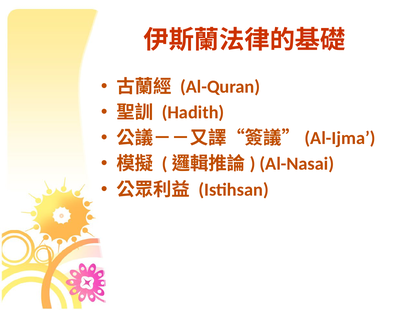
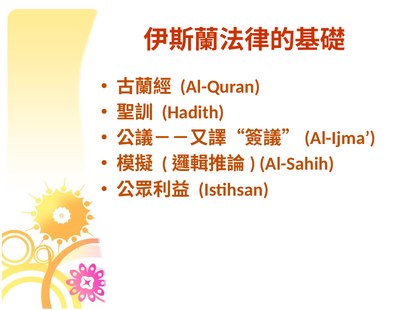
Al-Nasai: Al-Nasai -> Al-Sahih (297, 164)
